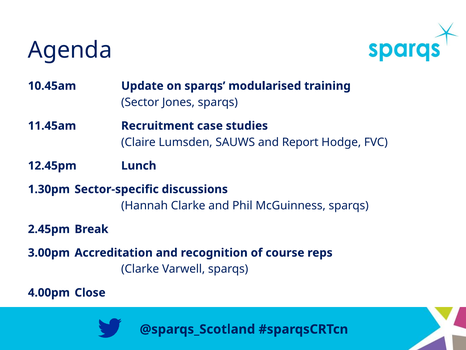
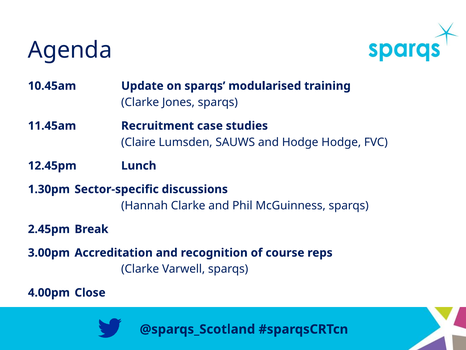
Sector: Sector -> Clarke (140, 102)
and Report: Report -> Hodge (300, 142)
